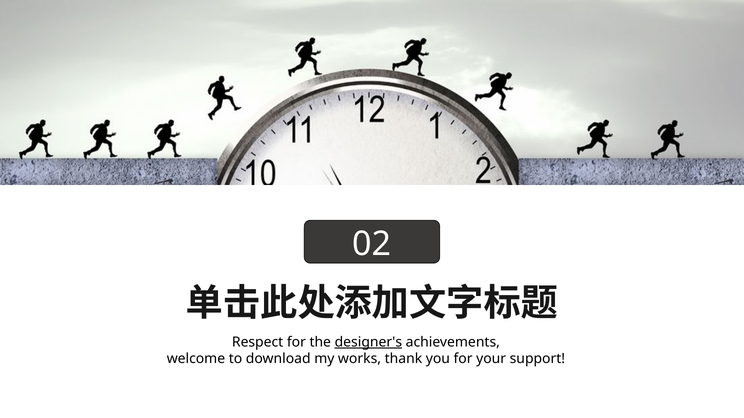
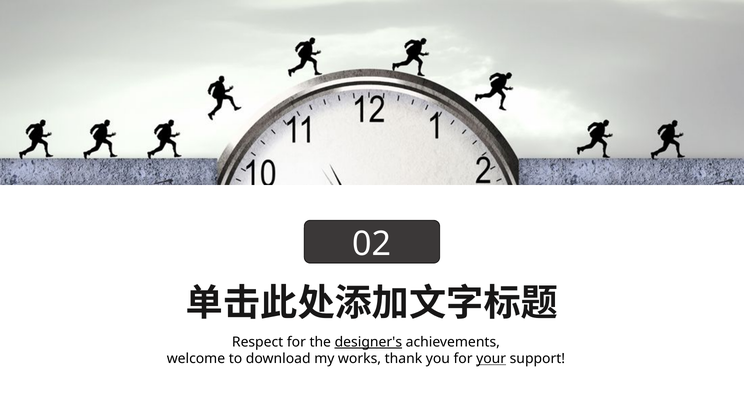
your underline: none -> present (491, 359)
